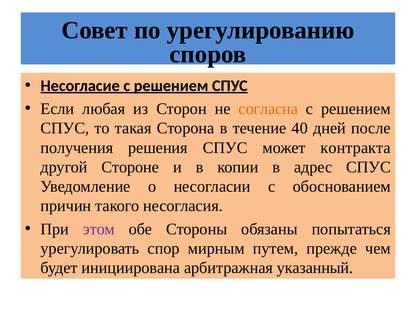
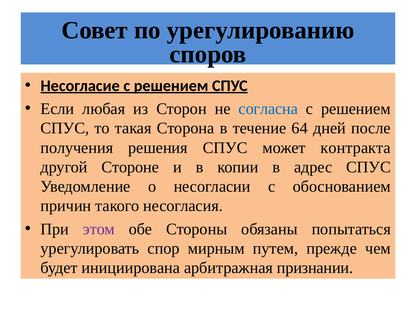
согласна colour: orange -> blue (268, 109)
40: 40 -> 64 (300, 128)
указанный: указанный -> признании (315, 268)
